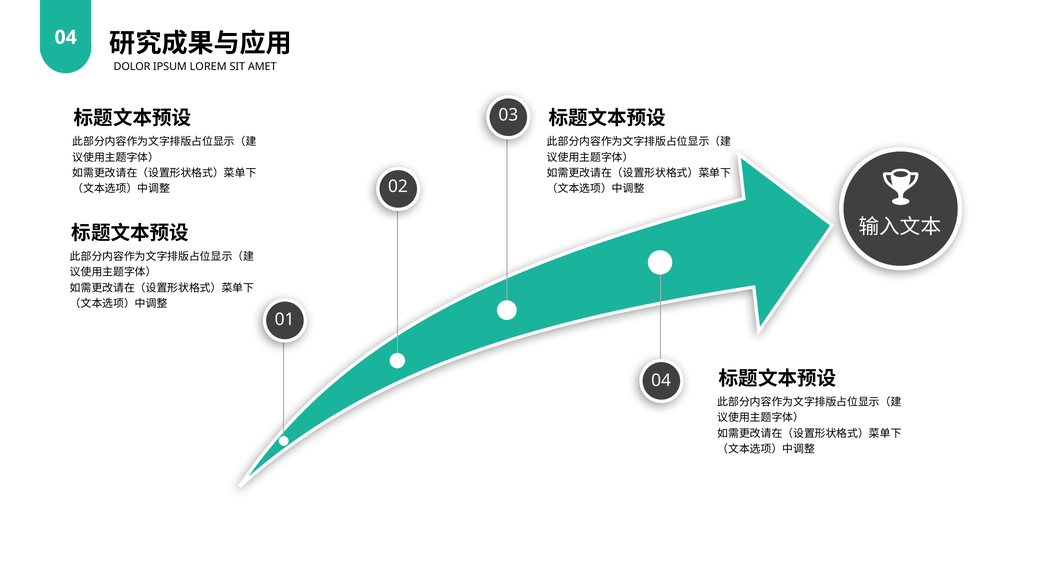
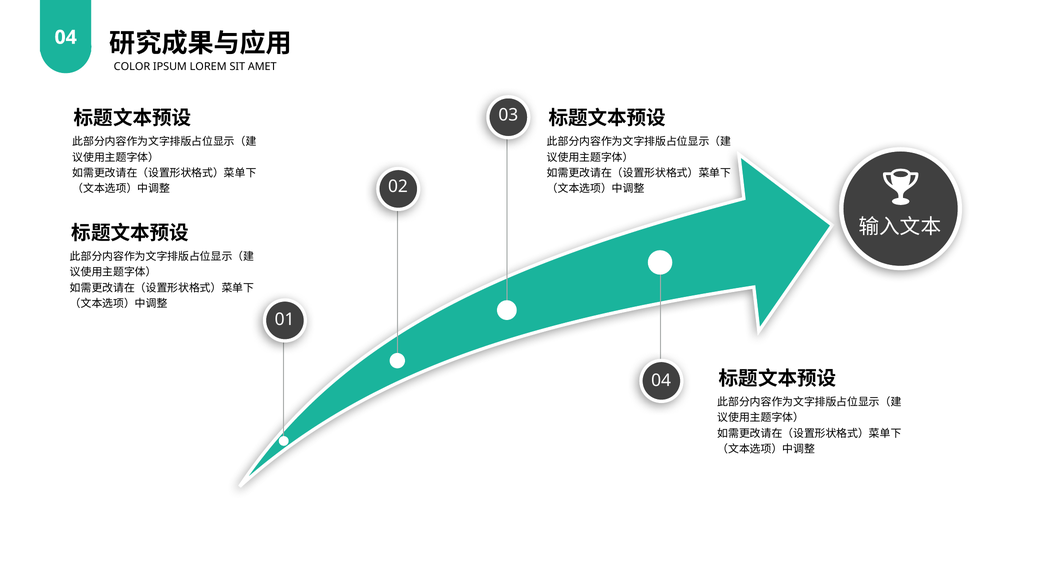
DOLOR: DOLOR -> COLOR (132, 67)
